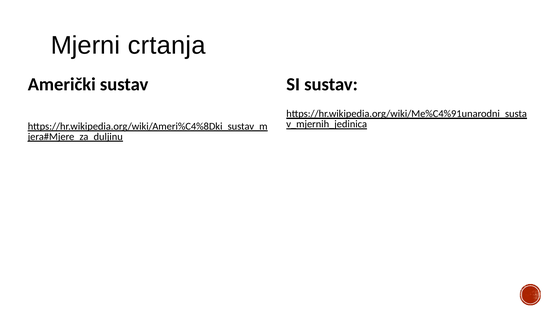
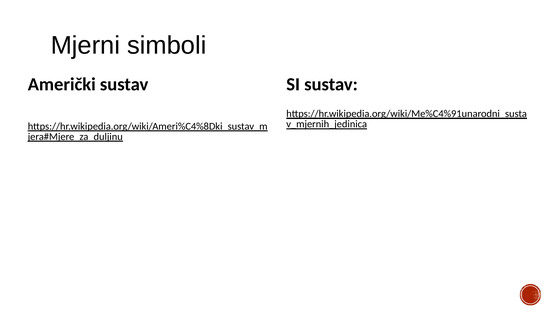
crtanja: crtanja -> simboli (167, 46)
